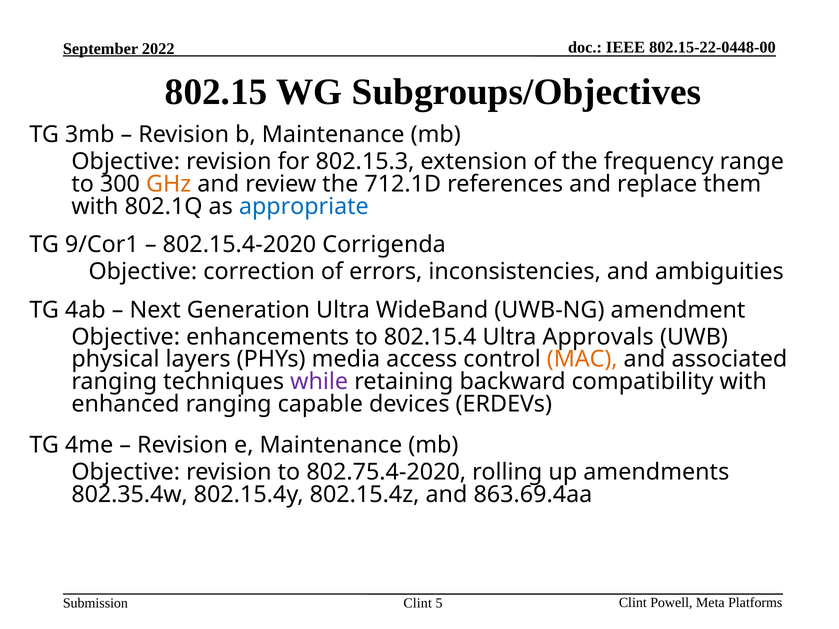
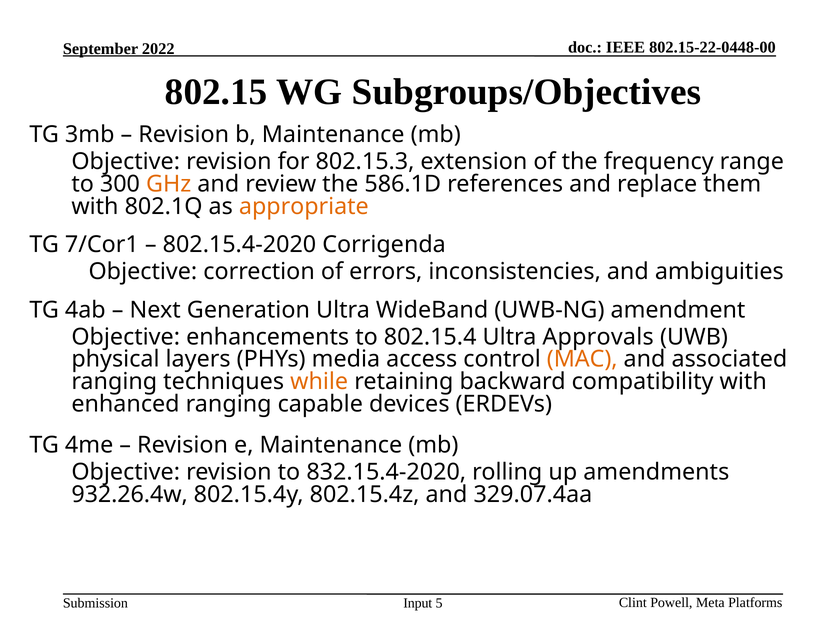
712.1D: 712.1D -> 586.1D (403, 184)
appropriate colour: blue -> orange (304, 206)
9/Cor1: 9/Cor1 -> 7/Cor1 (102, 245)
while colour: purple -> orange (319, 382)
802.75.4-2020: 802.75.4-2020 -> 832.15.4-2020 (386, 472)
802.35.4w: 802.35.4w -> 932.26.4w (130, 495)
863.69.4aa: 863.69.4aa -> 329.07.4aa (533, 495)
Clint: Clint -> Input (418, 603)
